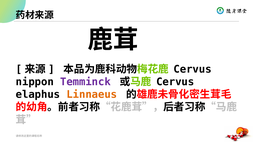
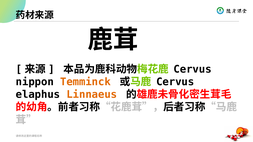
Temminck colour: purple -> orange (85, 82)
